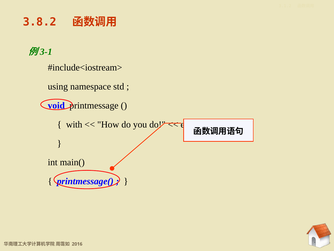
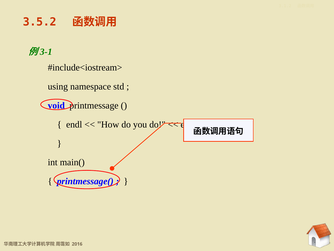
3.8.2: 3.8.2 -> 3.5.2 (40, 22)
with: with -> endl (74, 124)
